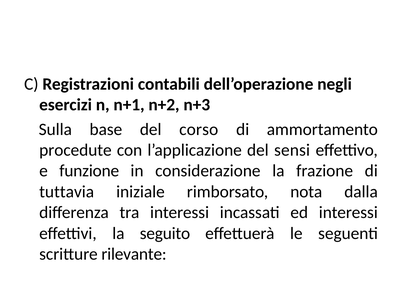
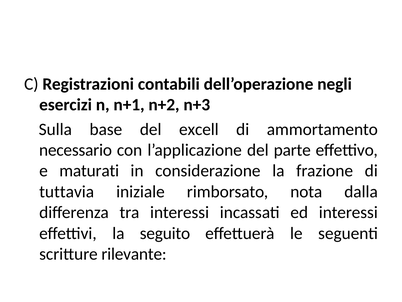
corso: corso -> excell (199, 129)
procedute: procedute -> necessario (76, 150)
sensi: sensi -> parte (292, 150)
funzione: funzione -> maturati (89, 171)
